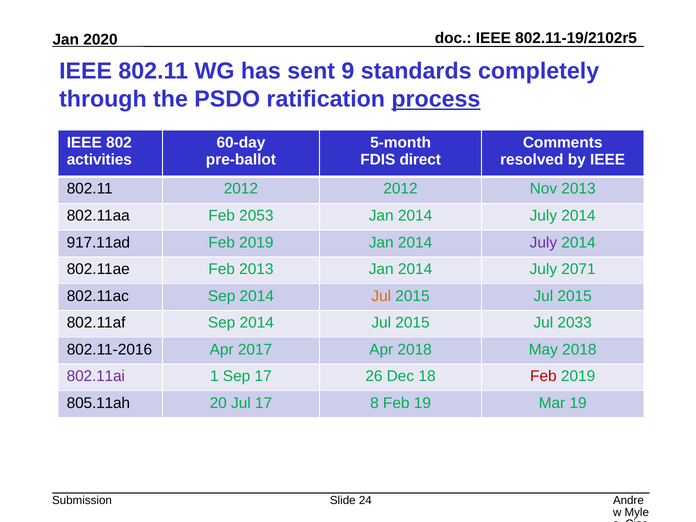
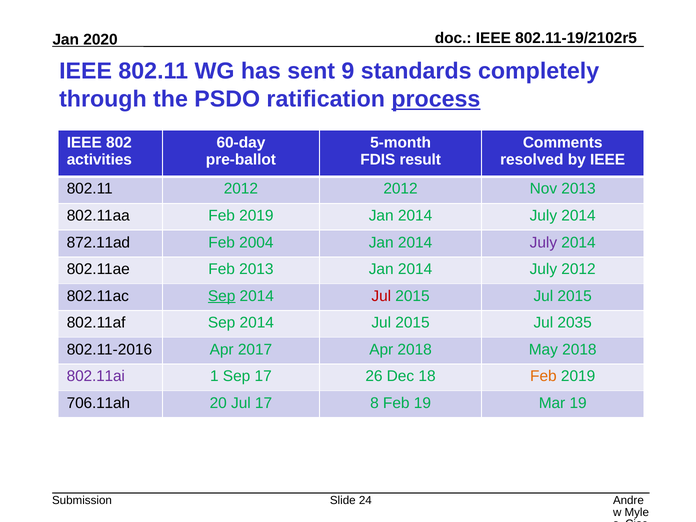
direct: direct -> result (420, 160)
802.11aa Feb 2053: 2053 -> 2019 (256, 216)
917.11ad: 917.11ad -> 872.11ad (98, 242)
2019: 2019 -> 2004 (256, 242)
July 2071: 2071 -> 2012 (578, 269)
Sep underline: none -> present (222, 296)
Jul colour: orange -> red (381, 296)
2033: 2033 -> 2035 (575, 323)
Feb colour: red -> orange (543, 376)
805.11ah: 805.11ah -> 706.11ah (98, 403)
